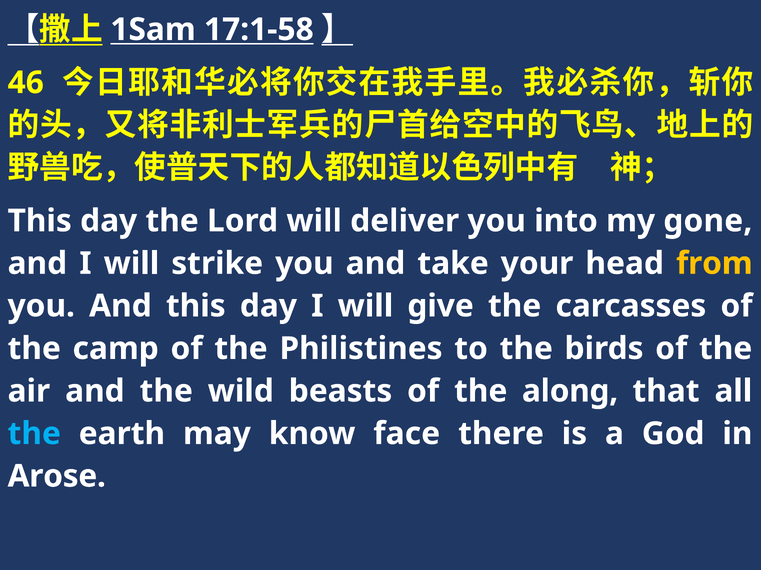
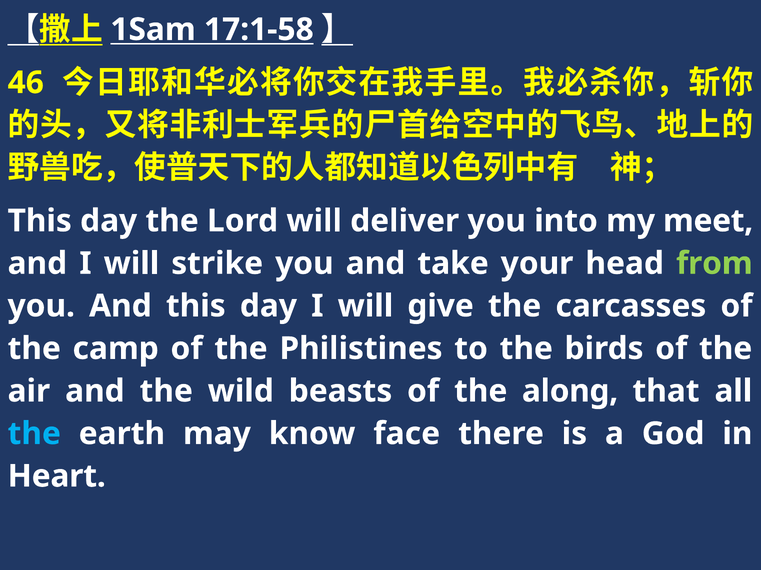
gone: gone -> meet (708, 221)
from colour: yellow -> light green (714, 264)
Arose: Arose -> Heart (57, 477)
